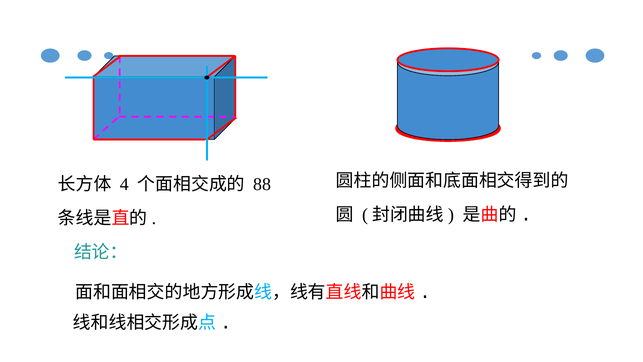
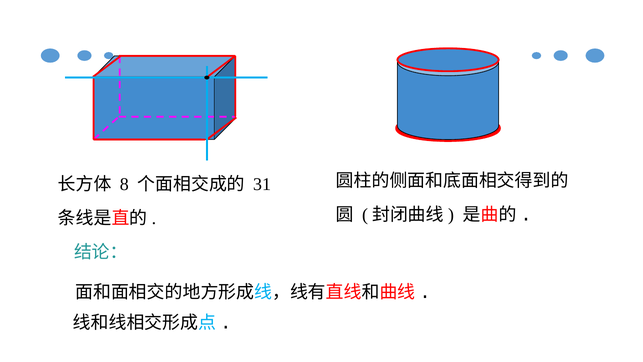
4: 4 -> 8 (124, 184)
88: 88 -> 31 (262, 184)
